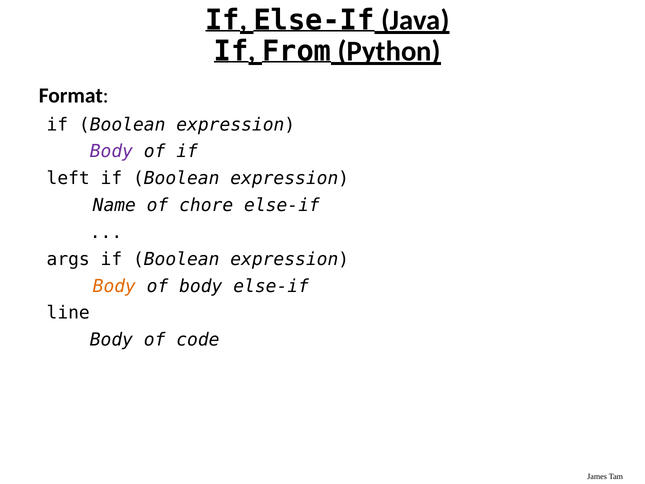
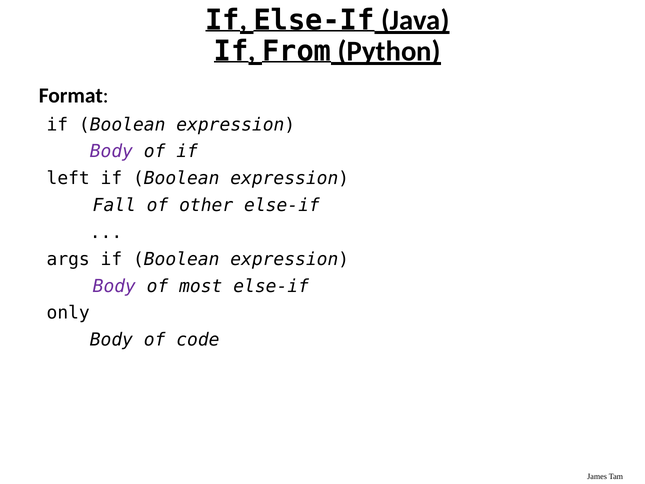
Name: Name -> Fall (114, 205)
chore: chore -> other (206, 205)
Body colour: orange -> purple (114, 286)
of body: body -> most (201, 286)
line: line -> only (68, 313)
